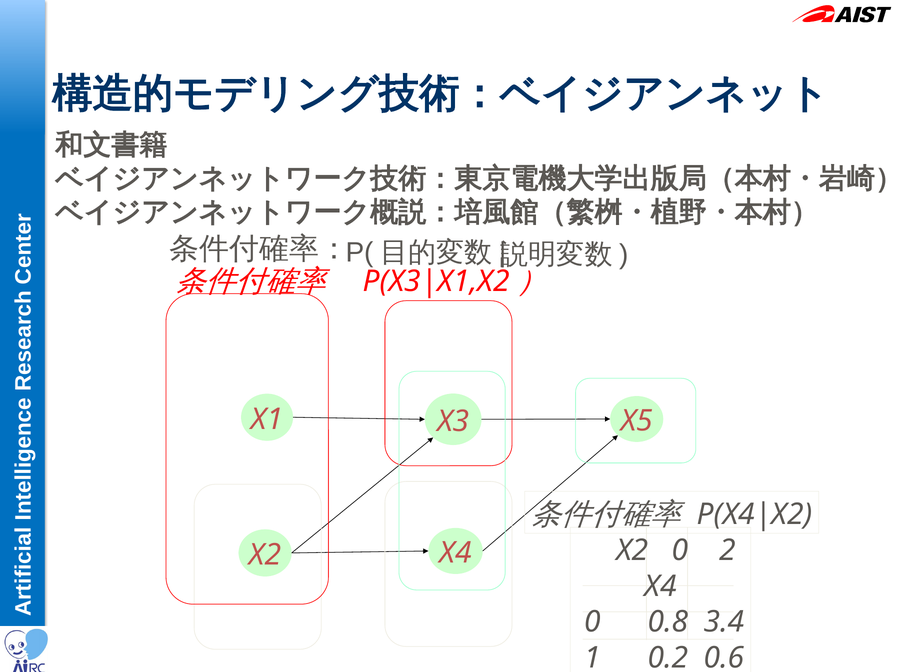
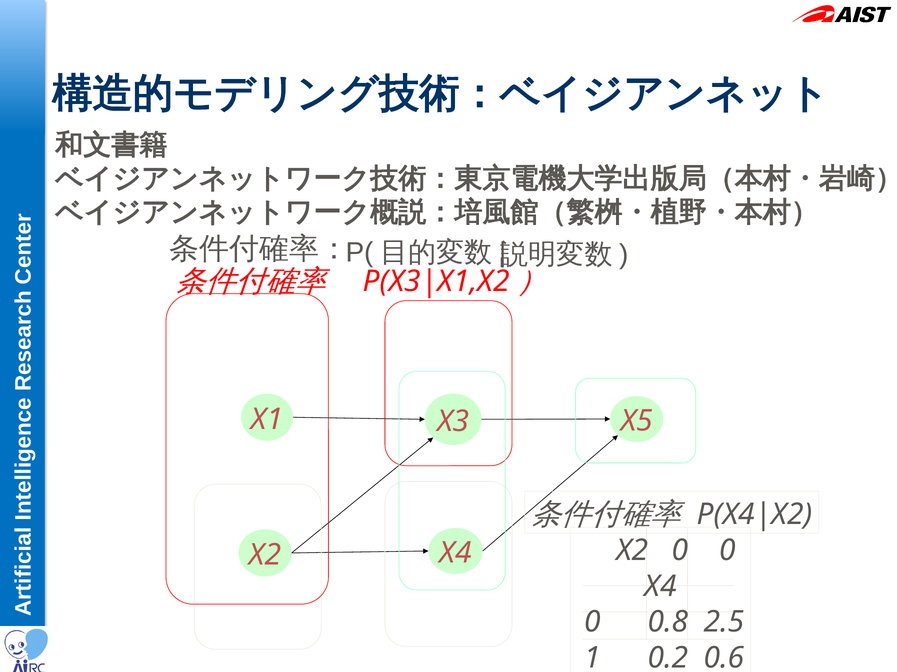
0 2: 2 -> 0 (728, 551)
3.4: 3.4 -> 2.5 (724, 623)
